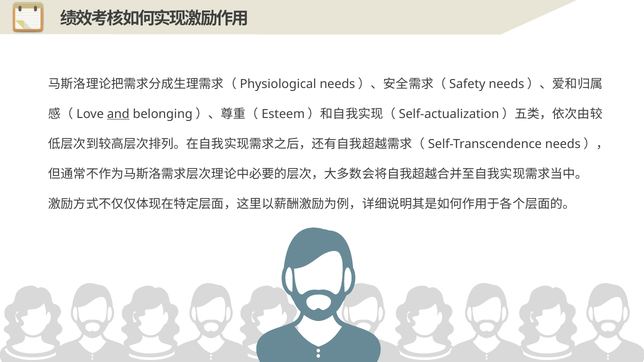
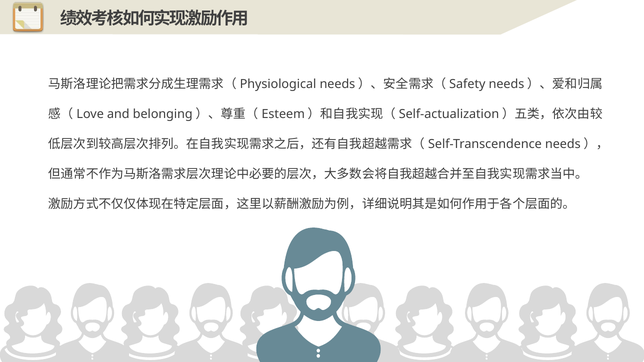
and underline: present -> none (118, 114)
